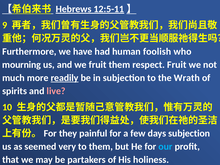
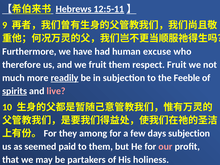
foolish: foolish -> excuse (157, 52)
mourning: mourning -> therefore (21, 65)
Wrath: Wrath -> Feeble (187, 78)
spirits underline: none -> present (15, 91)
painful: painful -> among (93, 133)
very: very -> paid (67, 147)
our colour: light blue -> pink (165, 147)
